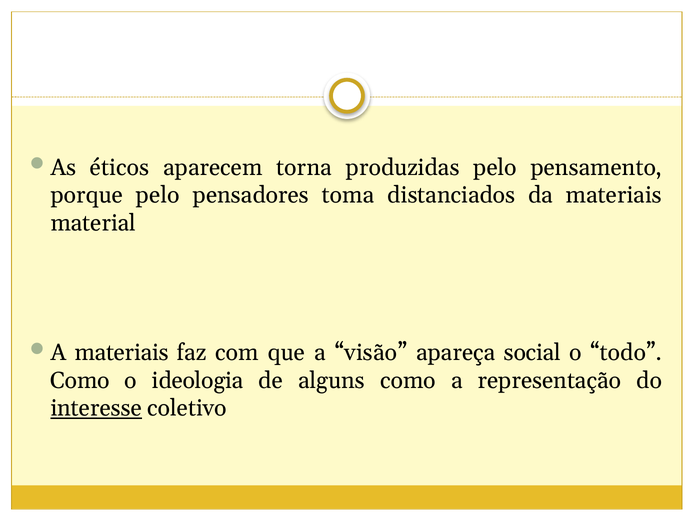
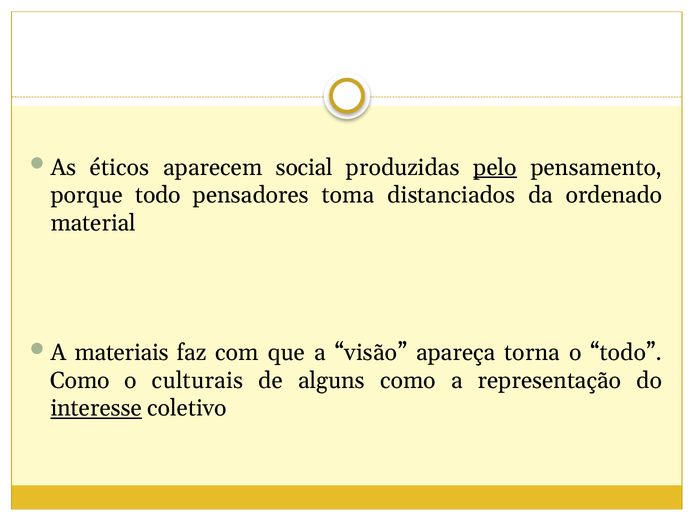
torna: torna -> social (304, 167)
pelo underline: none -> present (495, 167)
porque pelo: pelo -> todo (158, 195)
da materiais: materiais -> ordenado (614, 195)
social: social -> torna (532, 352)
ideologia: ideologia -> culturais (198, 380)
